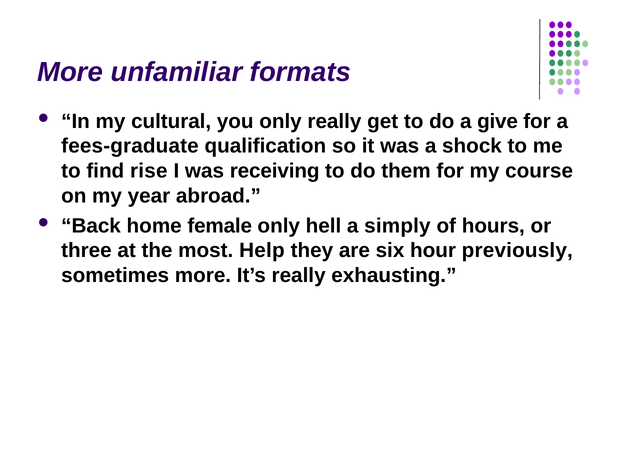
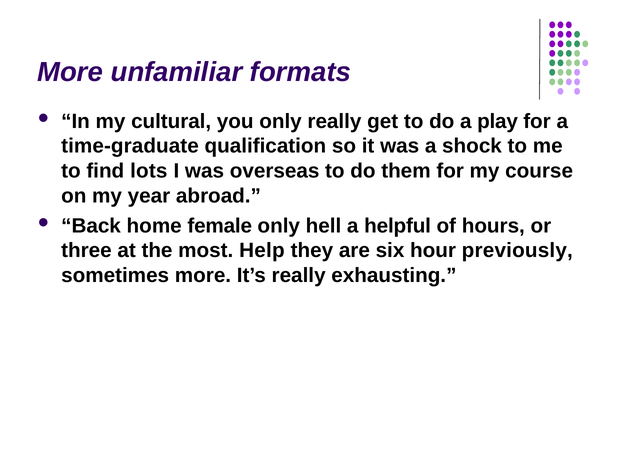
give: give -> play (498, 121)
fees-graduate: fees-graduate -> time-graduate (130, 146)
rise: rise -> lots (149, 171)
receiving: receiving -> overseas (275, 171)
simply: simply -> helpful (398, 226)
